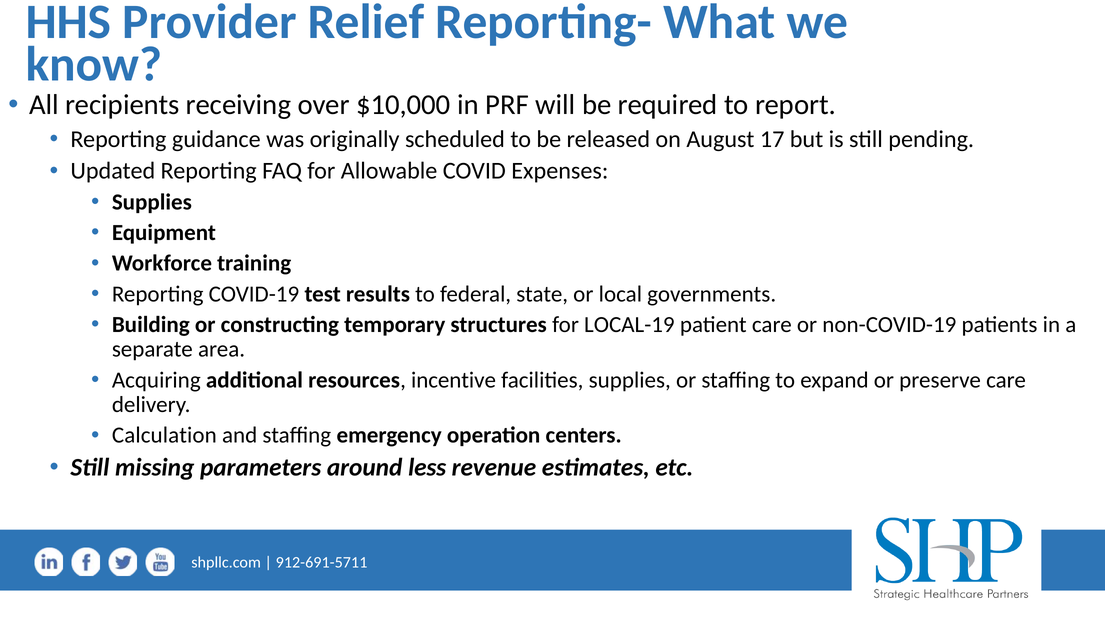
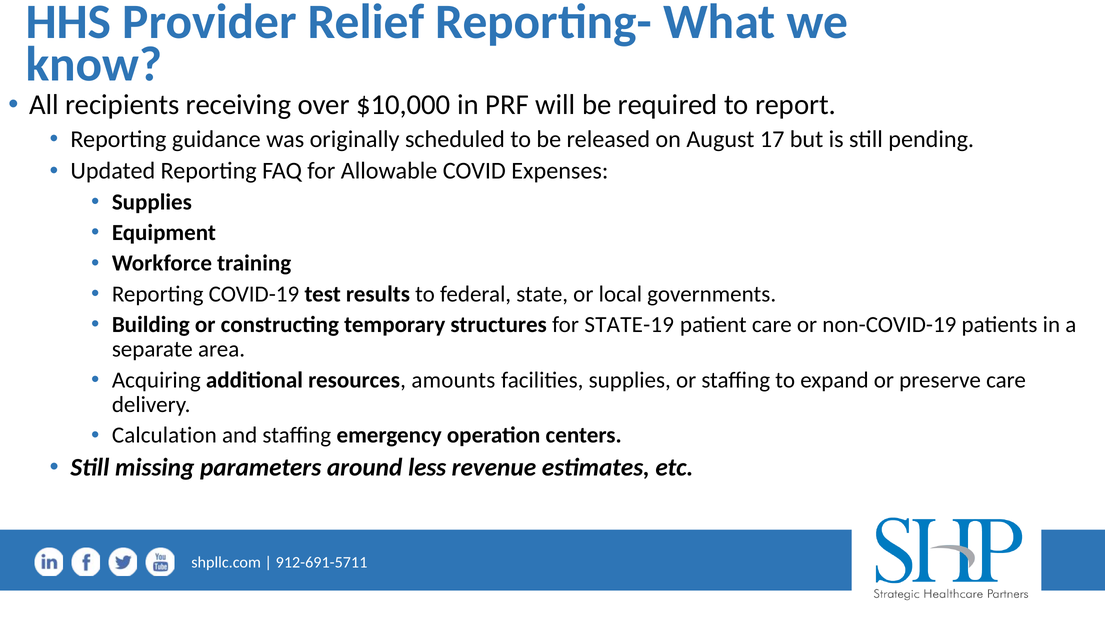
LOCAL-19: LOCAL-19 -> STATE-19 (629, 325)
incentive: incentive -> amounts (453, 380)
